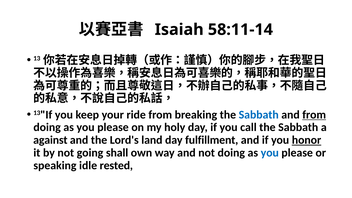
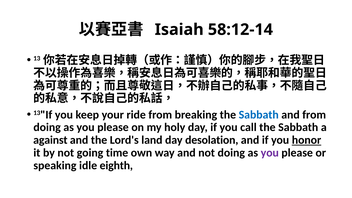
58:11-14: 58:11-14 -> 58:12-14 (240, 30)
from underline: present -> none (314, 115)
fulfillment: fulfillment -> desolation (212, 140)
shall: shall -> time (117, 153)
you colour: blue -> purple (270, 153)
rested: rested -> eighth (116, 165)
